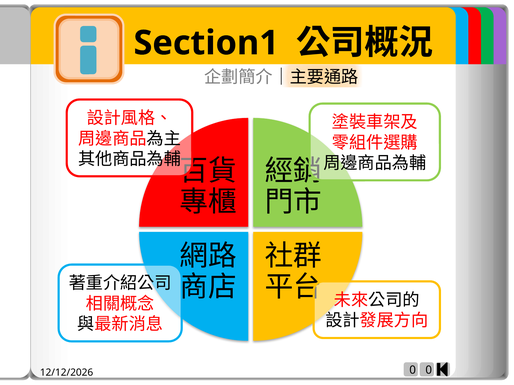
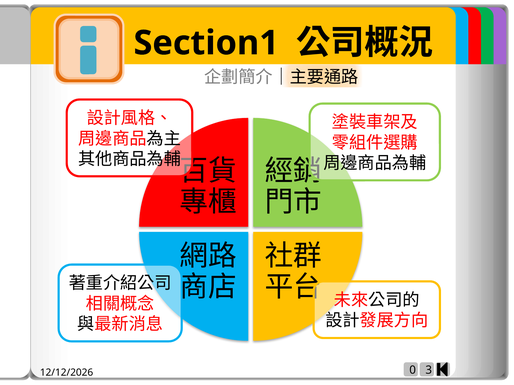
0 0: 0 -> 3 (429, 371)
